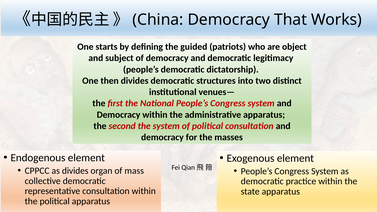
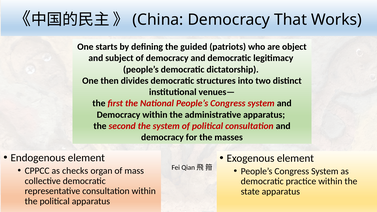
as divides: divides -> checks (75, 171)
